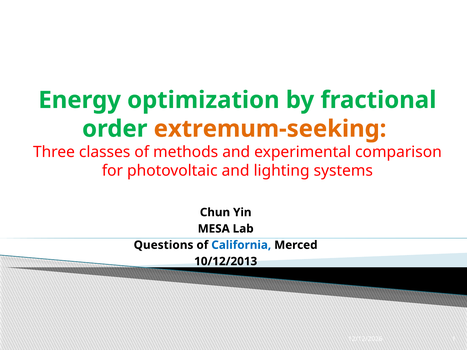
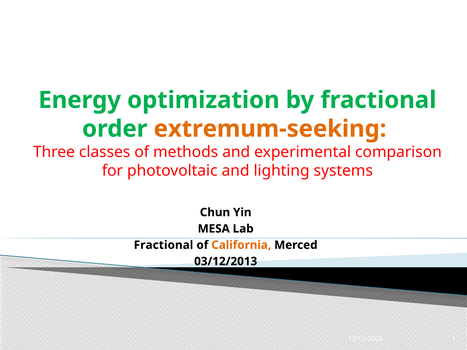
Questions: Questions -> Fractional (164, 245)
California colour: blue -> orange (241, 245)
10/12/2013: 10/12/2013 -> 03/12/2013 (226, 262)
